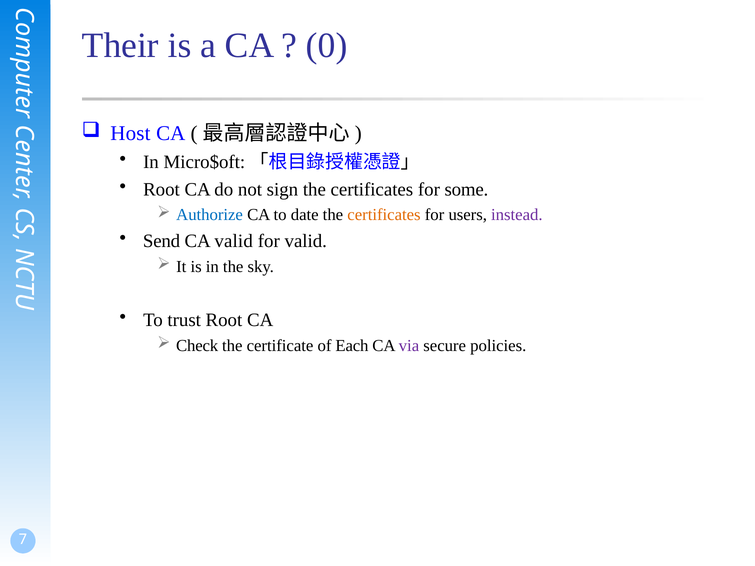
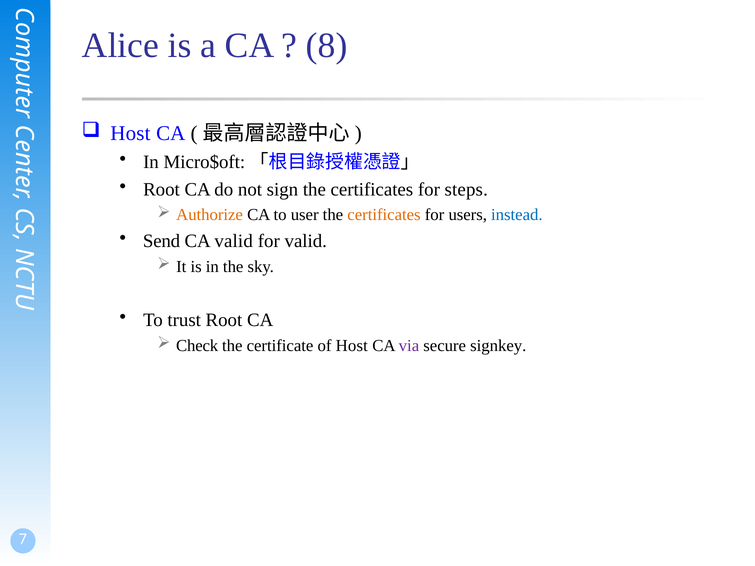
Their: Their -> Alice (120, 45)
0: 0 -> 8 (327, 45)
some: some -> steps (466, 189)
Authorize colour: blue -> orange (210, 215)
date: date -> user (305, 215)
instead colour: purple -> blue (517, 215)
of Each: Each -> Host (352, 346)
policies: policies -> signkey (498, 346)
